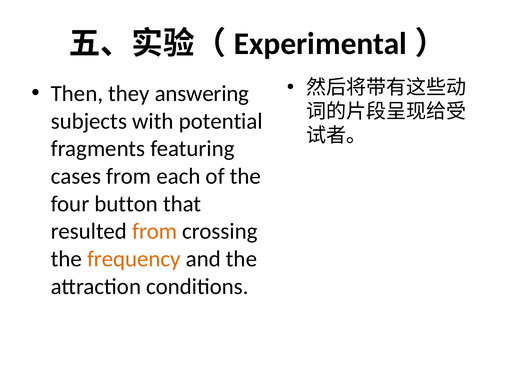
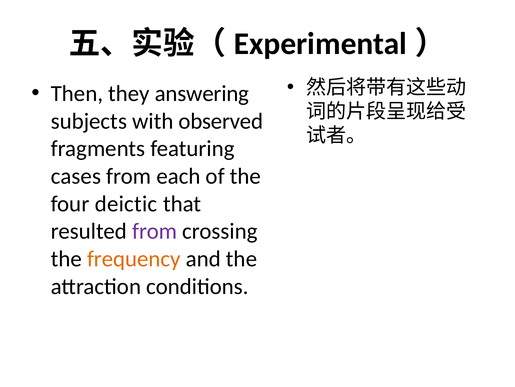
potential: potential -> observed (221, 121)
button: button -> deictic (126, 203)
from colour: orange -> purple (155, 231)
